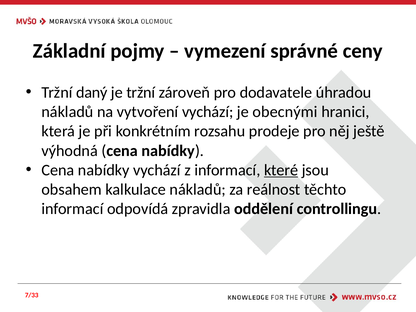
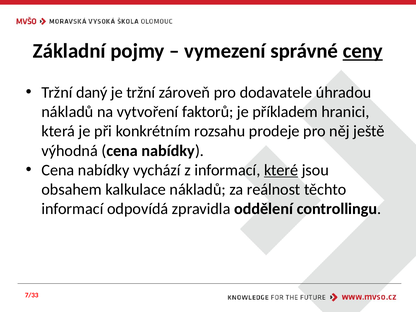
ceny underline: none -> present (363, 51)
vytvoření vychází: vychází -> faktorů (208, 112)
obecnými: obecnými -> příkladem (285, 112)
